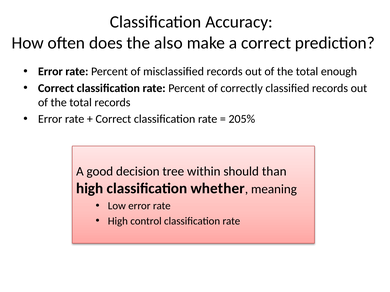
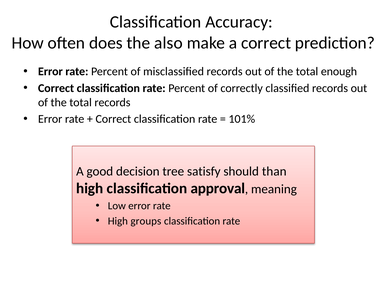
205%: 205% -> 101% (242, 119)
within: within -> satisfy (204, 172)
whether: whether -> approval (218, 189)
control: control -> groups (146, 221)
